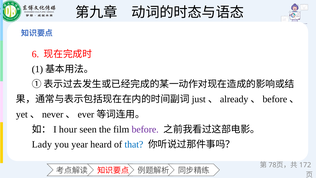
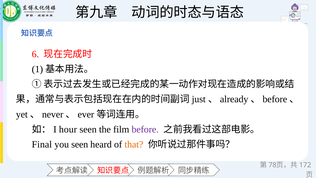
Lady: Lady -> Final (42, 144)
you year: year -> seen (80, 144)
that colour: blue -> orange (134, 144)
